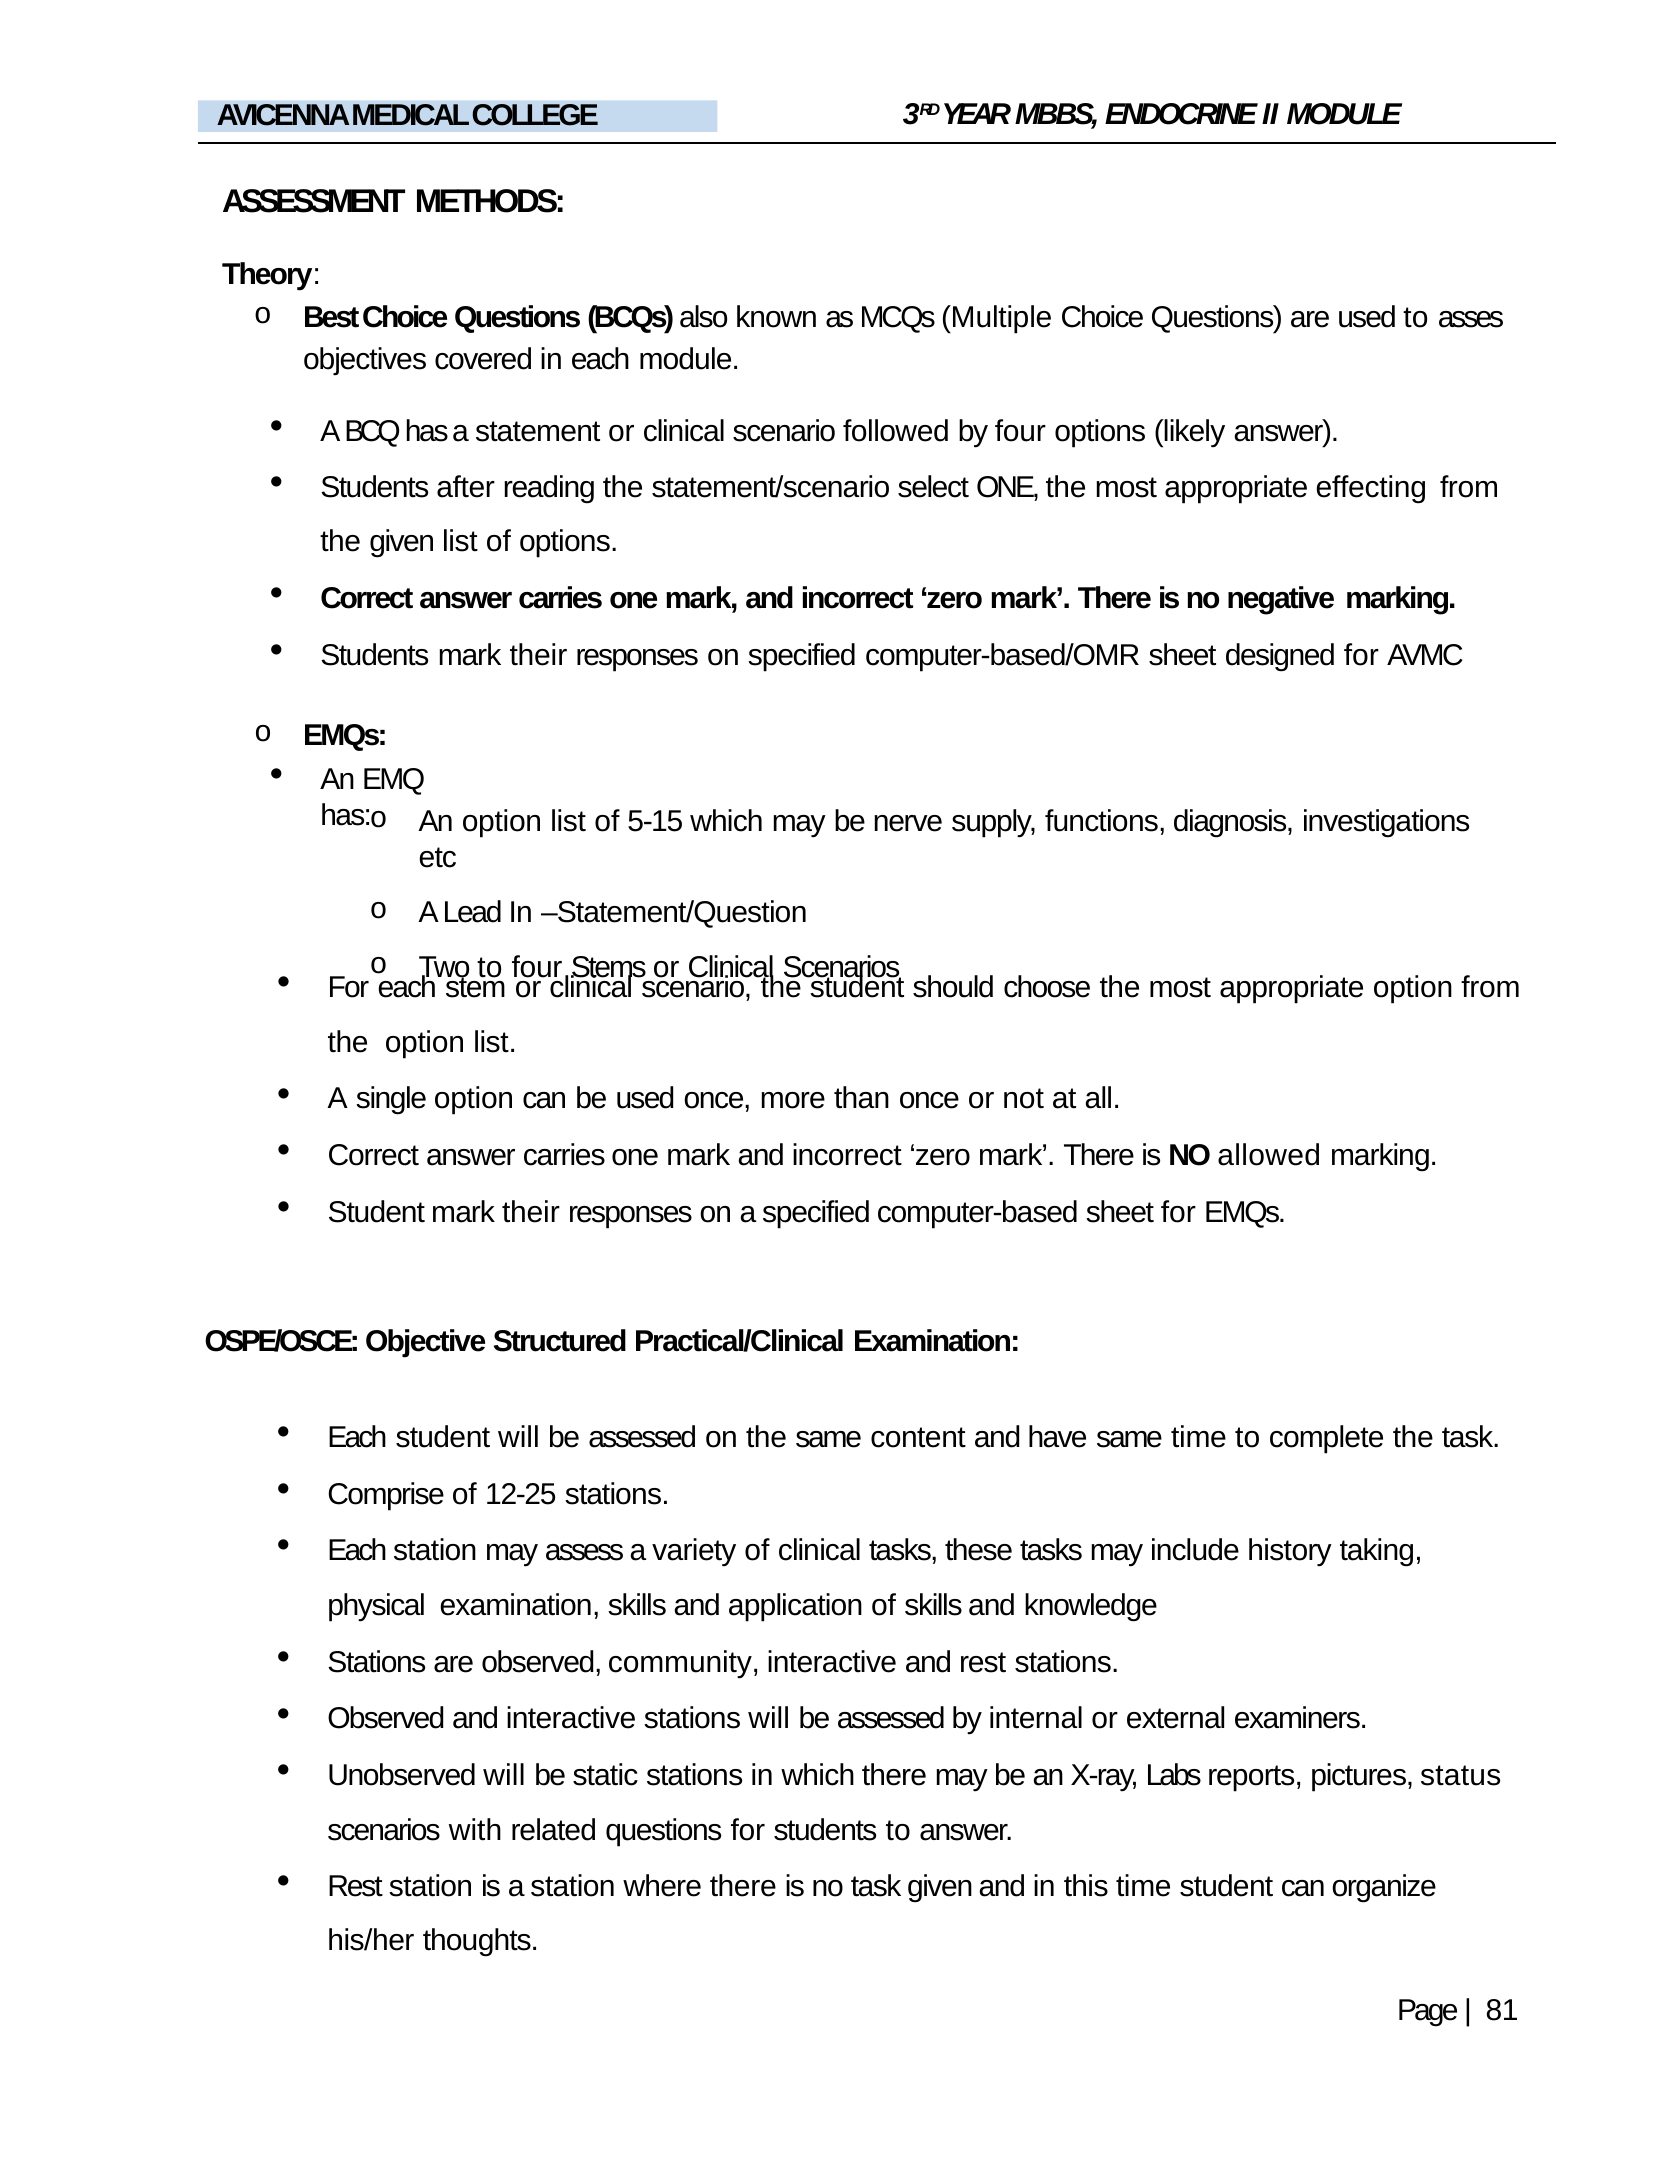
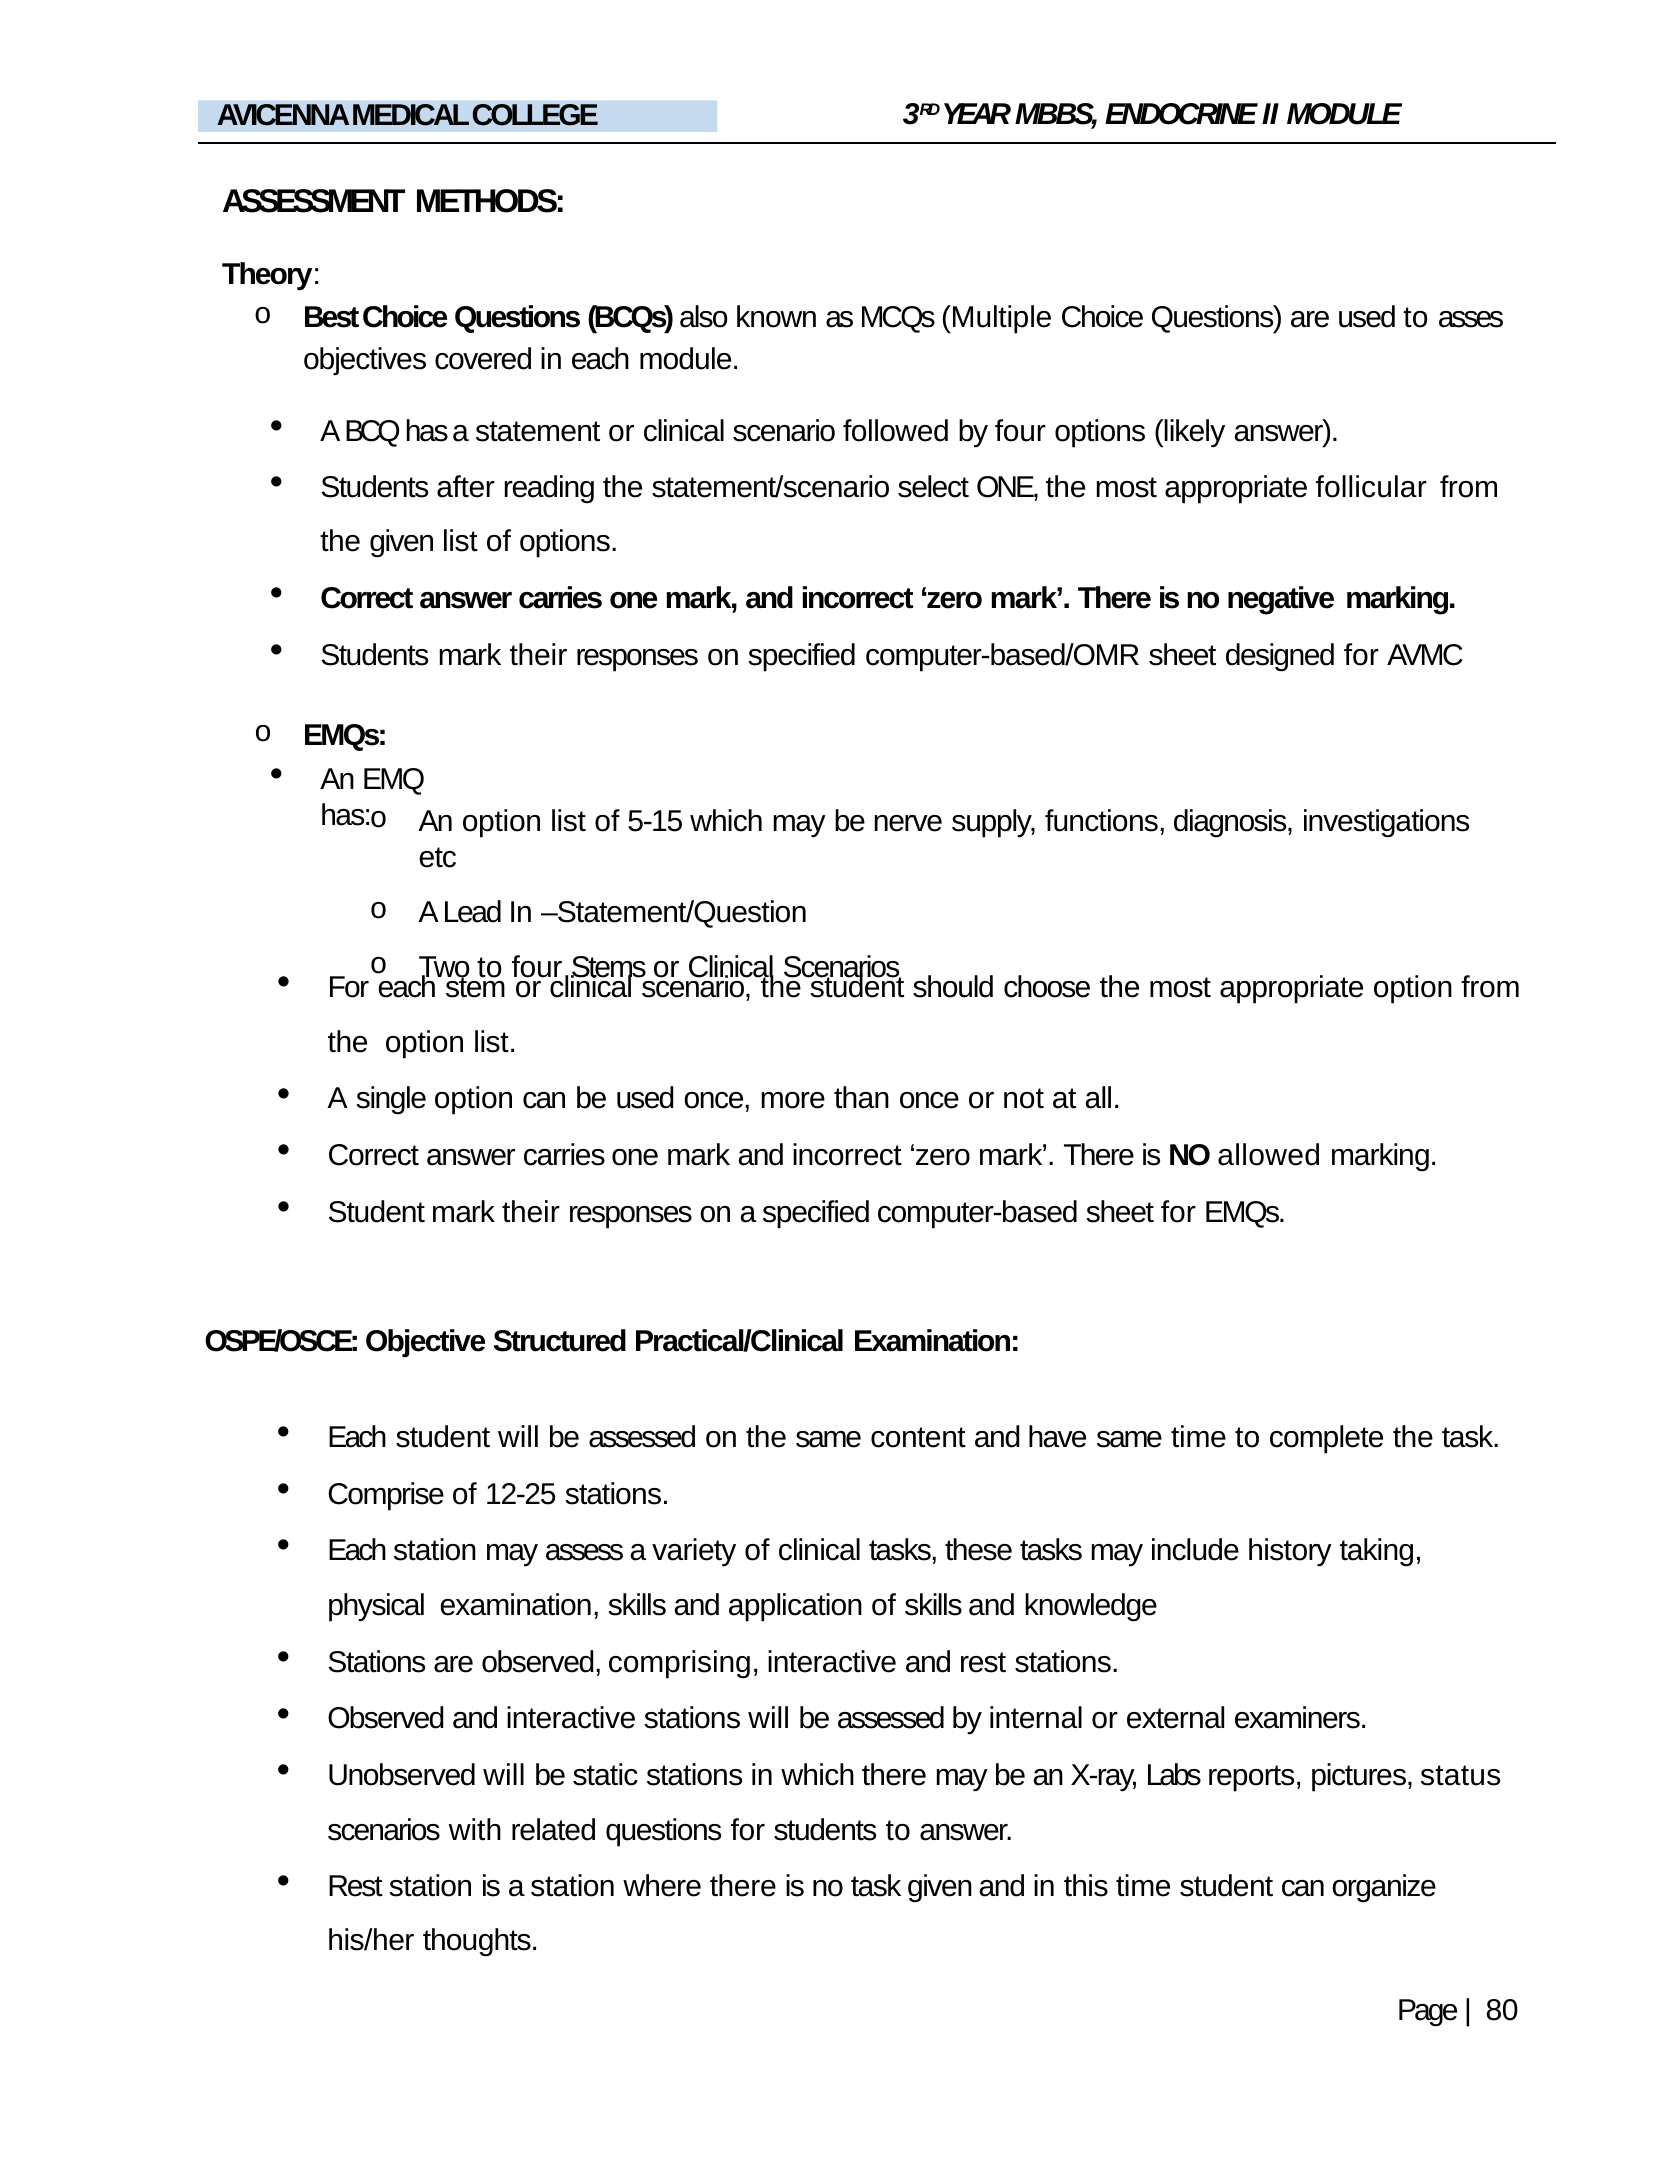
effecting: effecting -> follicular (1371, 488)
community: community -> comprising (684, 1662)
81: 81 -> 80 (1502, 2010)
